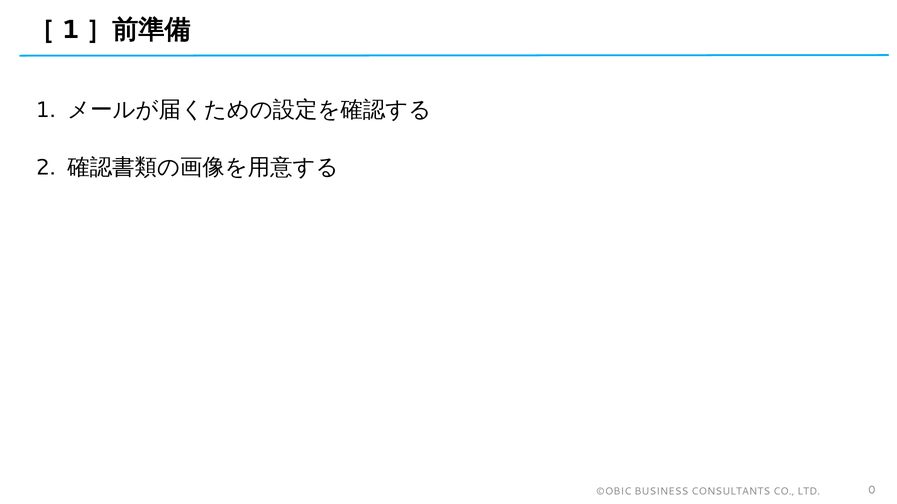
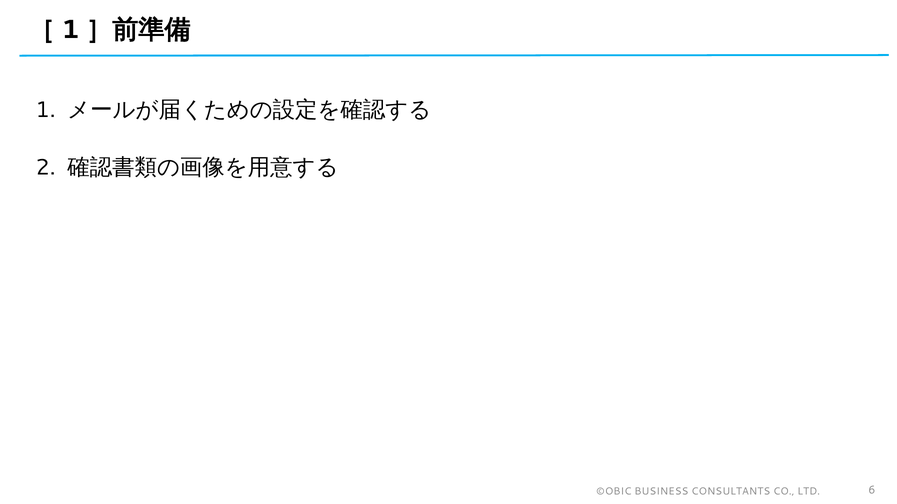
0: 0 -> 6 (872, 491)
